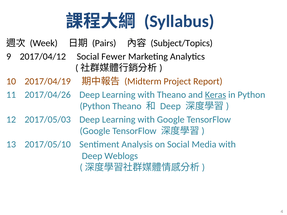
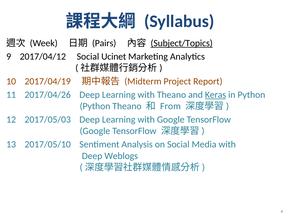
Subject/Topics underline: none -> present (182, 43)
Fewer: Fewer -> Ucinet (114, 57)
Deep: Deep -> From (170, 106)
